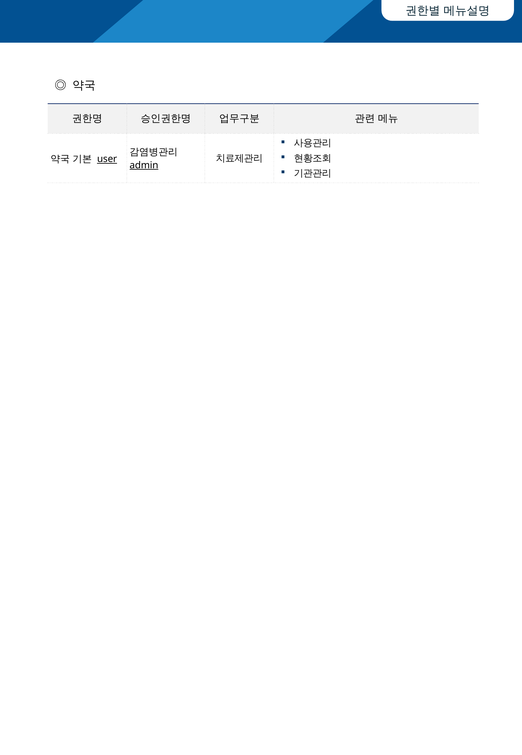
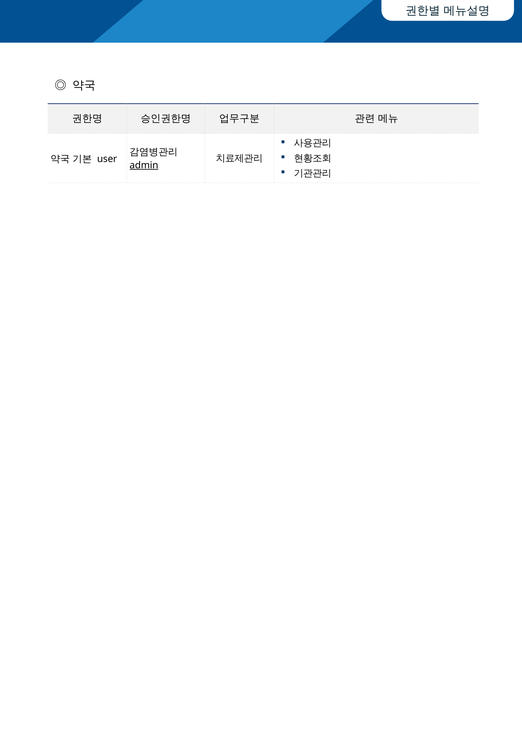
user underline: present -> none (107, 159)
